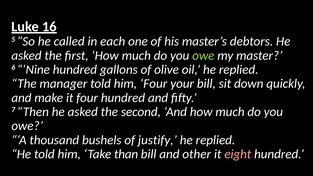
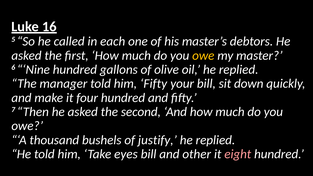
owe colour: light green -> yellow (203, 56)
him Four: Four -> Fifty (154, 84)
than: than -> eyes (126, 154)
